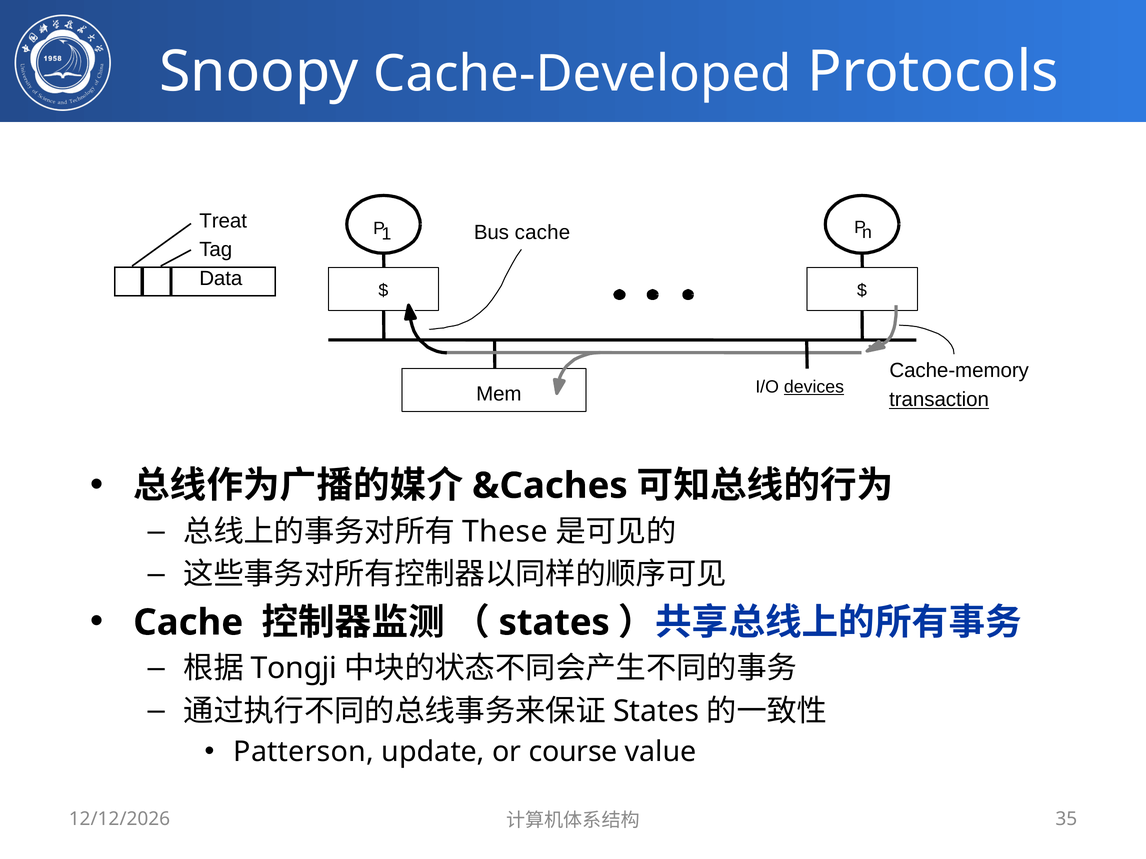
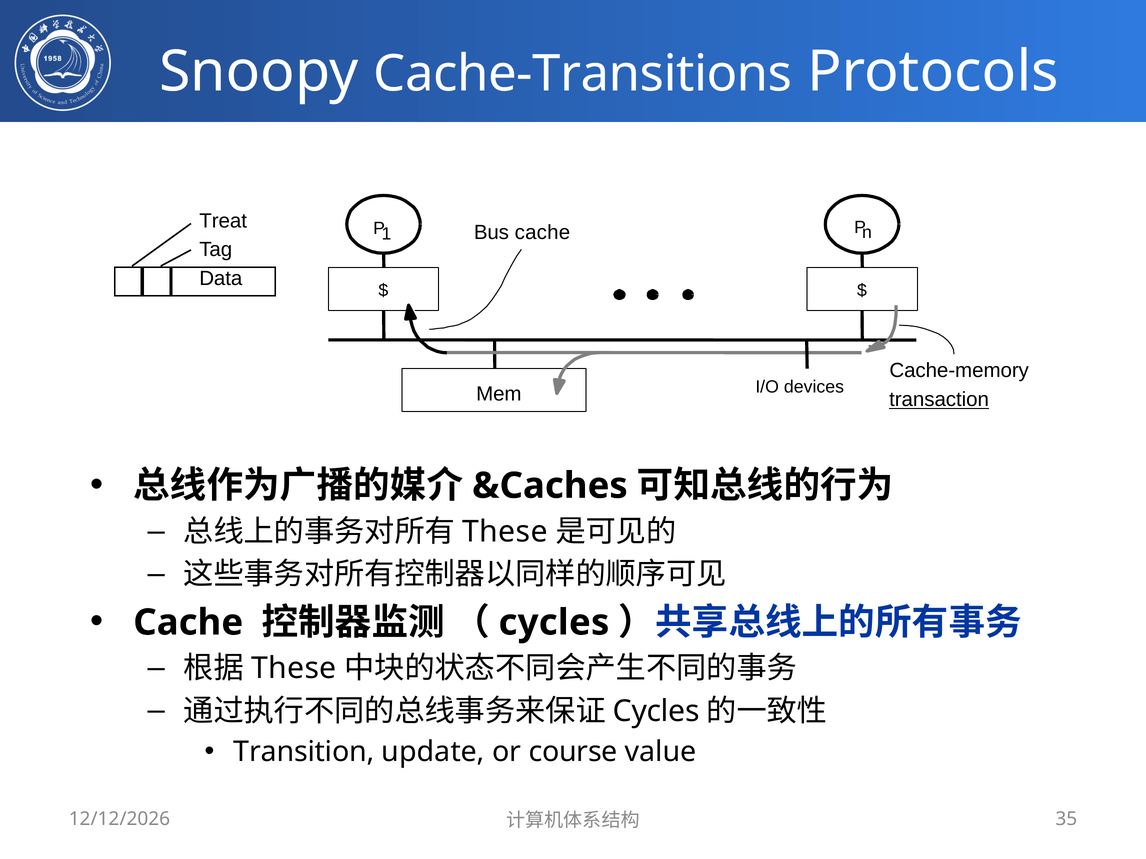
Cache-Developed: Cache-Developed -> Cache-Transitions (583, 74)
devices underline: present -> none (814, 387)
states: states -> cycles (554, 623)
Tongji: Tongji -> These (294, 669)
States: States -> Cycles (656, 712)
Patterson: Patterson -> Transition (304, 752)
